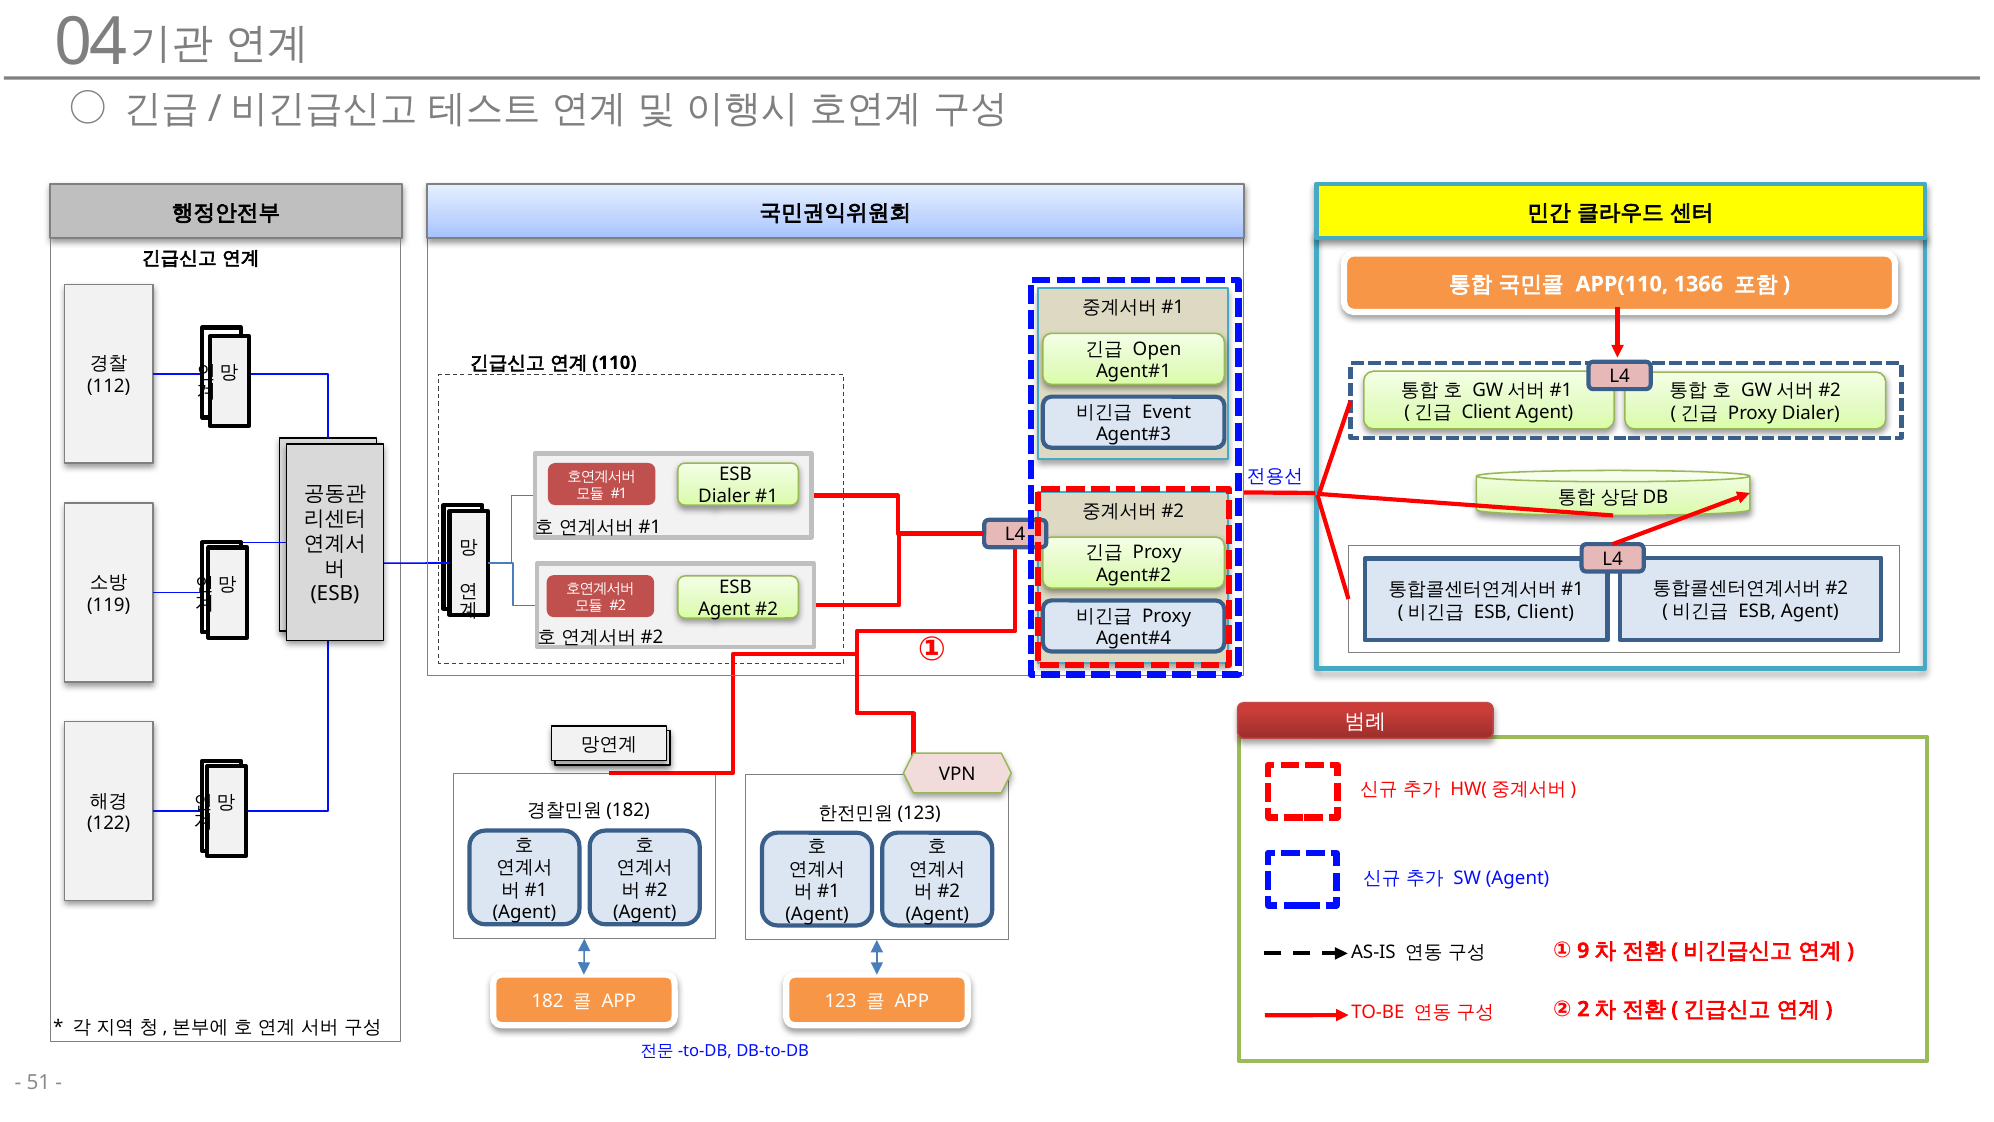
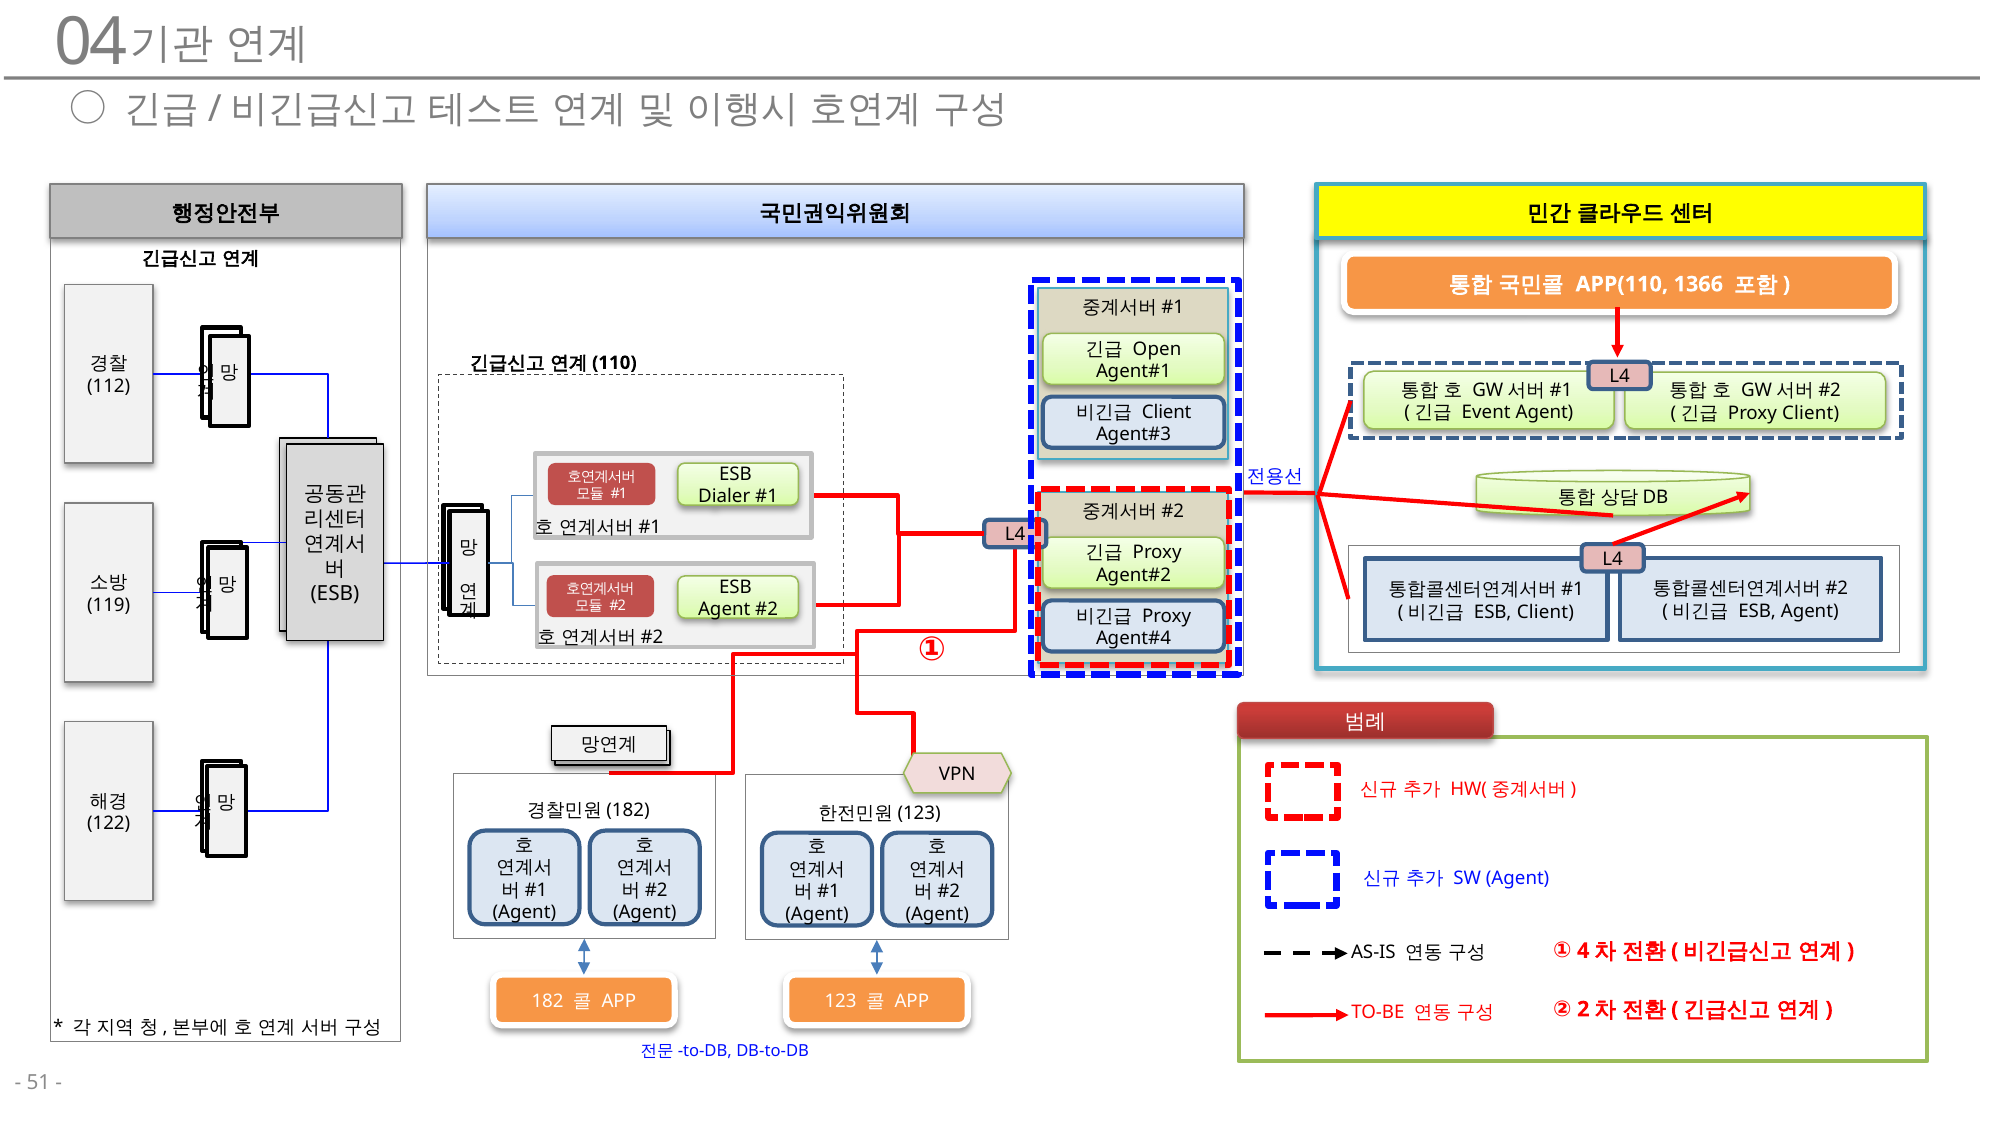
Event: Event -> Client (1167, 412)
Client: Client -> Event (1486, 412)
Proxy Dialer: Dialer -> Client (1811, 413)
9: 9 -> 4 (1583, 950)
